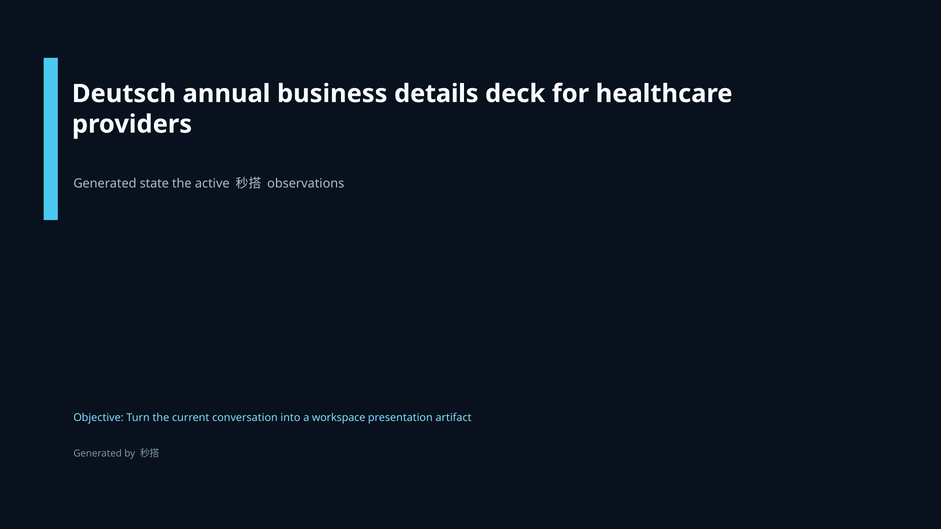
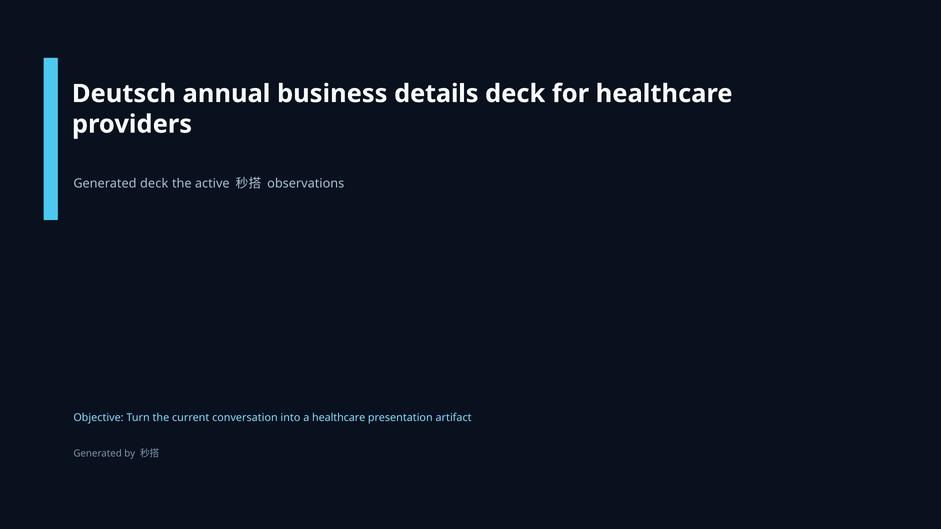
Generated state: state -> deck (154, 184)
a workspace: workspace -> healthcare (339, 418)
